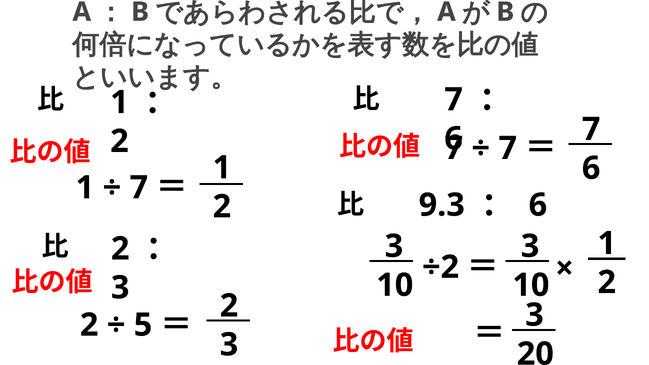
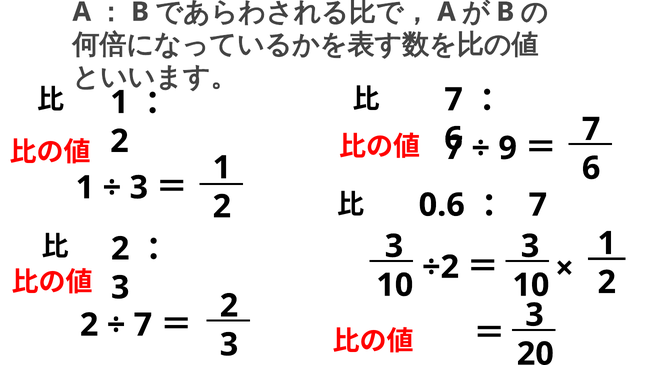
7: 7 -> 9 (508, 148)
7: 7 -> 3 (139, 188)
9.3: 9.3 -> 0.6 (442, 205)
6: 6 -> 7 (538, 205)
5: 5 -> 7 (143, 325)
